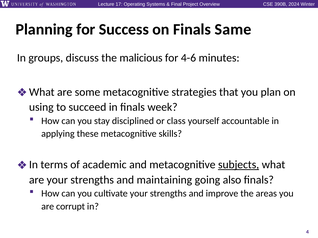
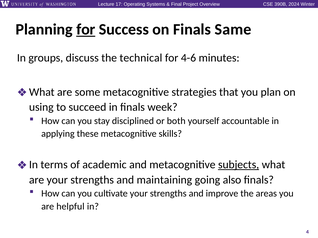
for underline: none -> present (86, 30)
malicious: malicious -> technical (141, 58)
class: class -> both (176, 121)
corrupt: corrupt -> helpful (70, 207)
